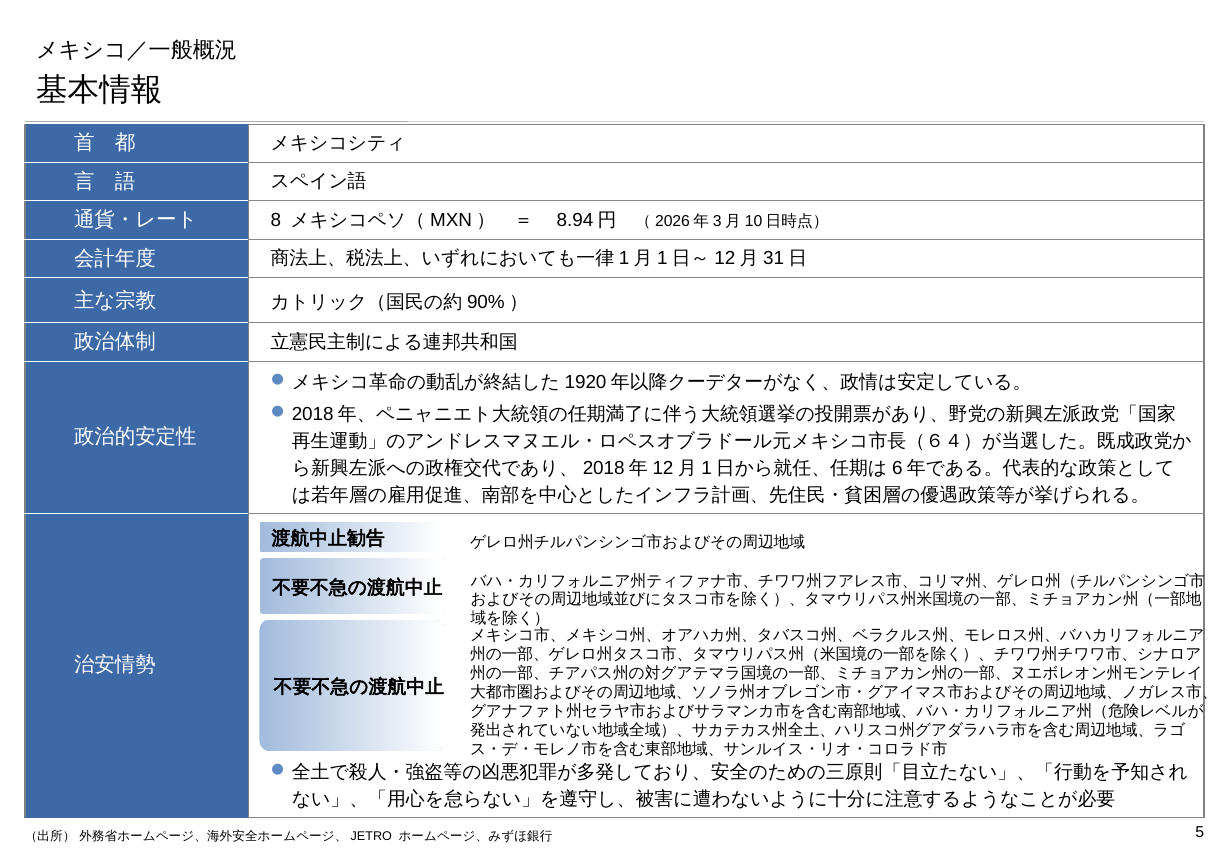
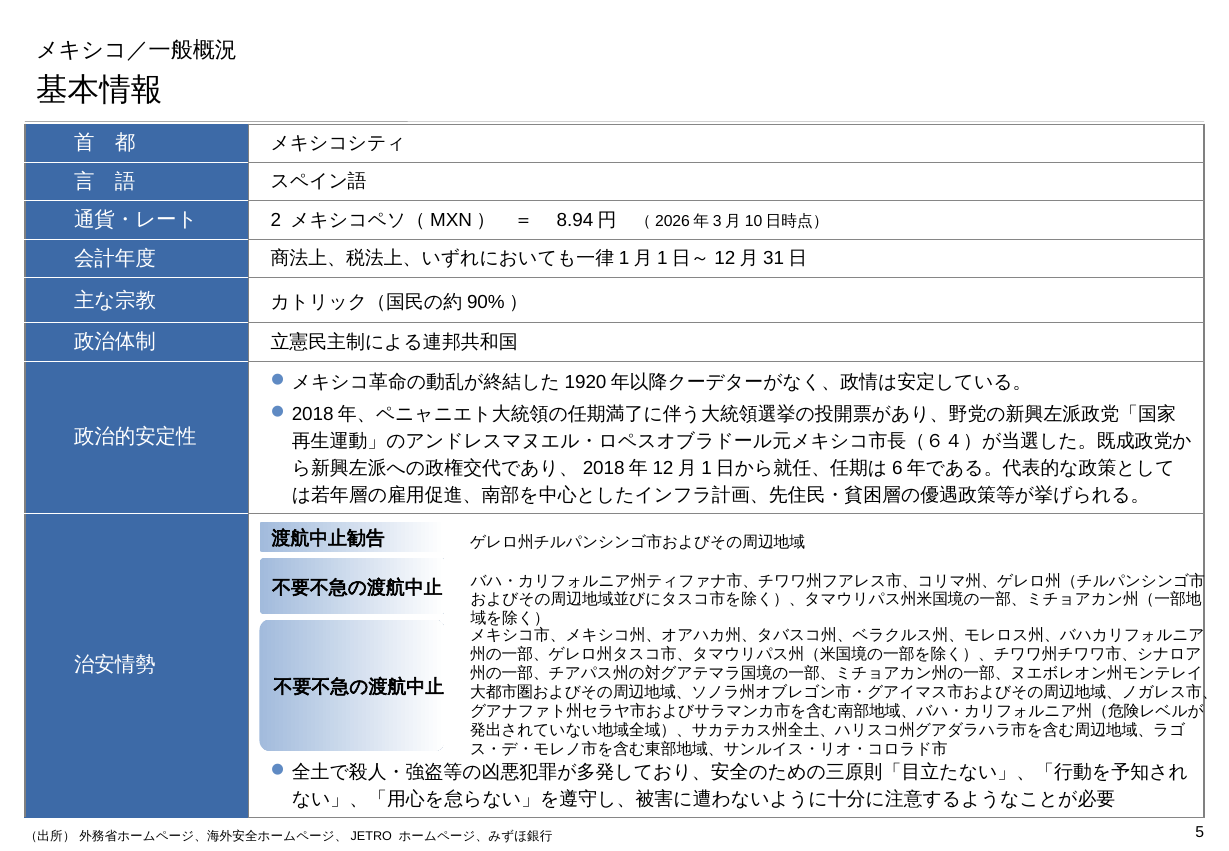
8: 8 -> 2 (276, 220)
